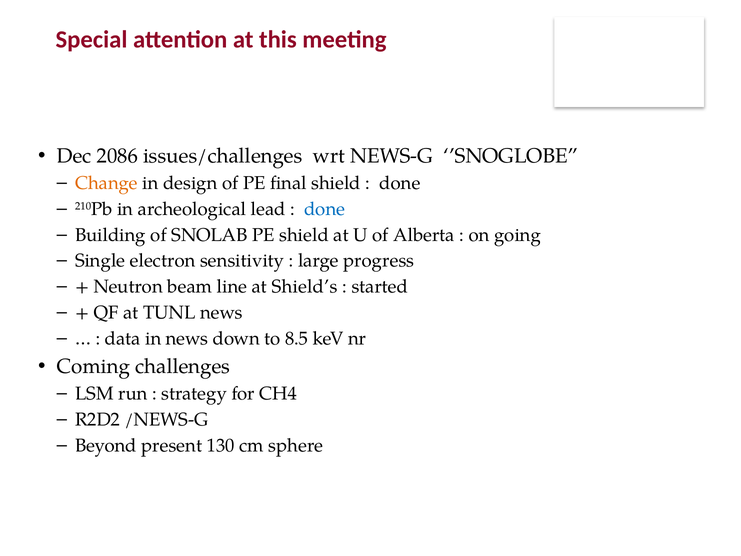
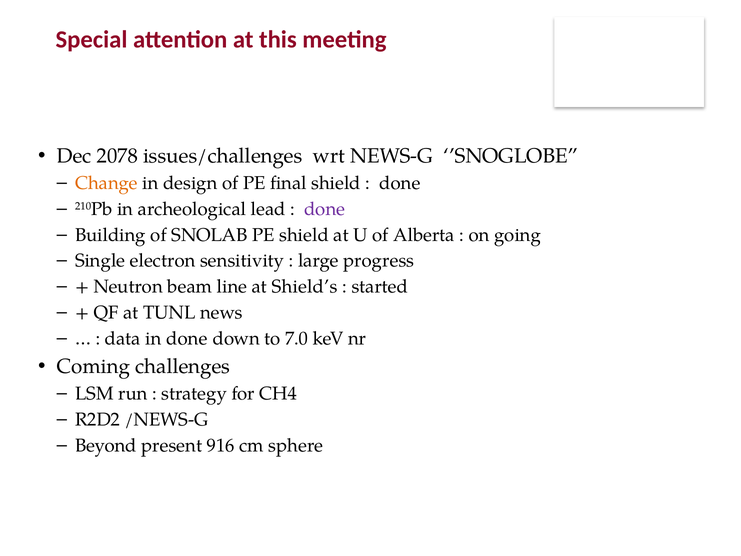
2086: 2086 -> 2078 (117, 156)
done colour: blue -> purple (325, 209)
in news: news -> done (187, 339)
8.5: 8.5 -> 7.0 (297, 339)
130: 130 -> 916 (221, 445)
